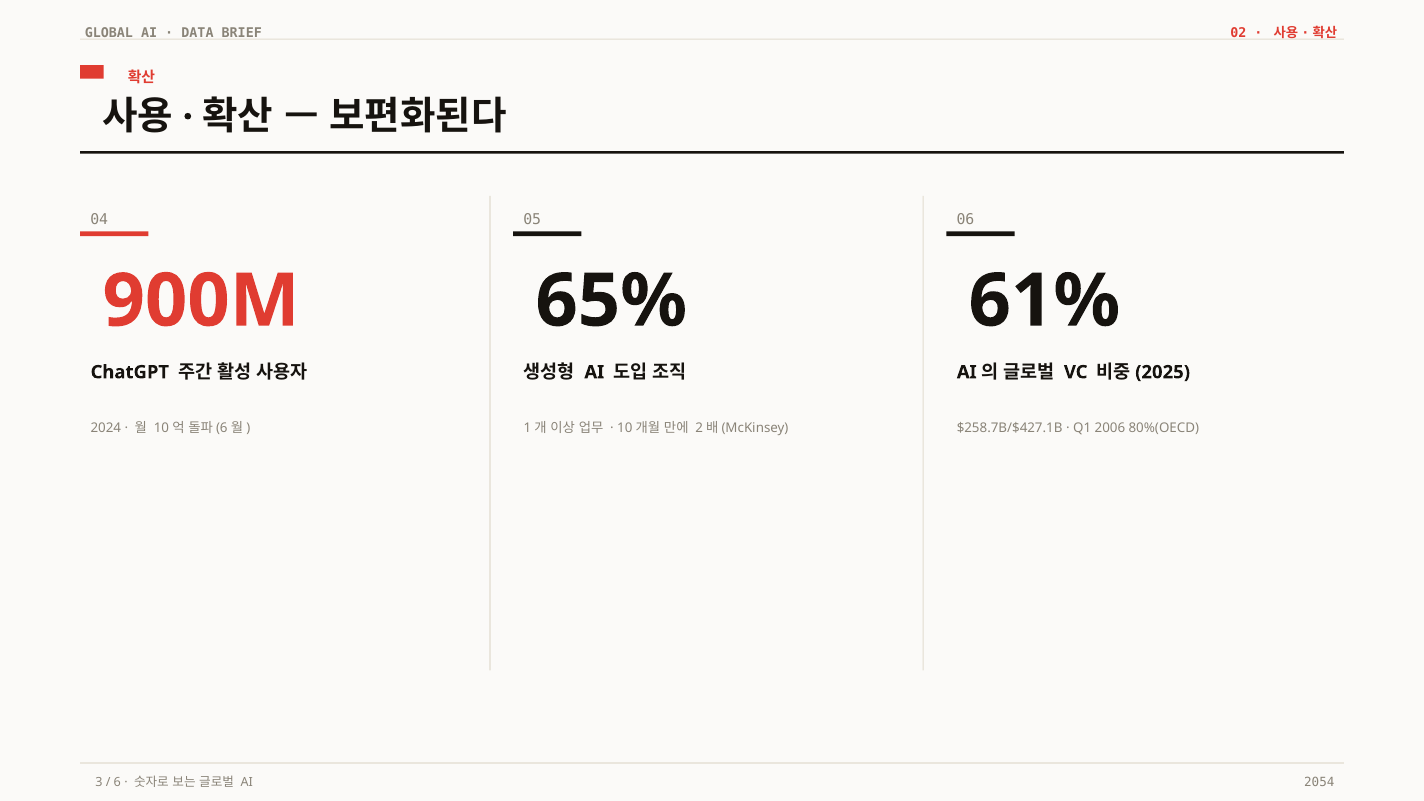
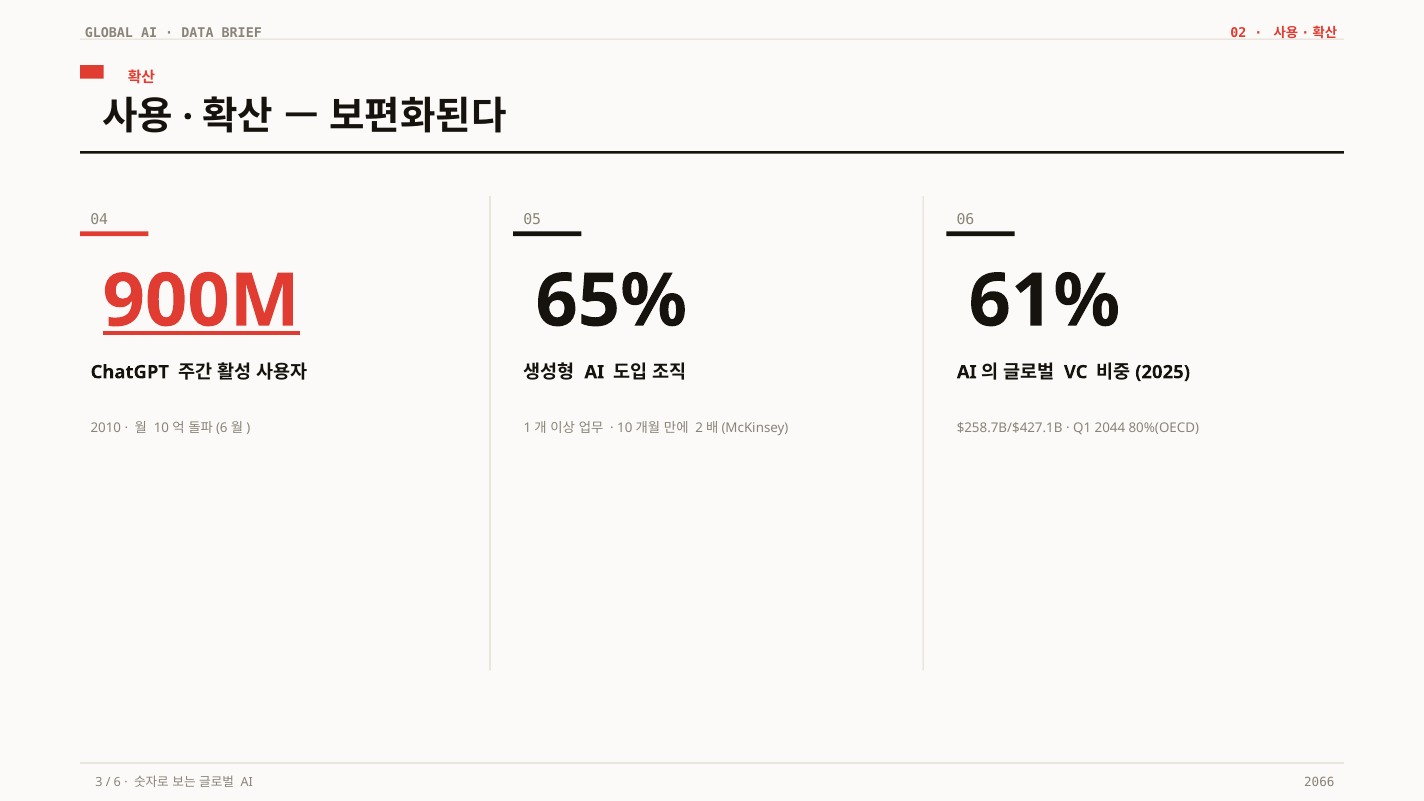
900M underline: none -> present (201, 301)
2024: 2024 -> 2010 (106, 428)
2006: 2006 -> 2044 (1110, 428)
2054: 2054 -> 2066 (1319, 782)
